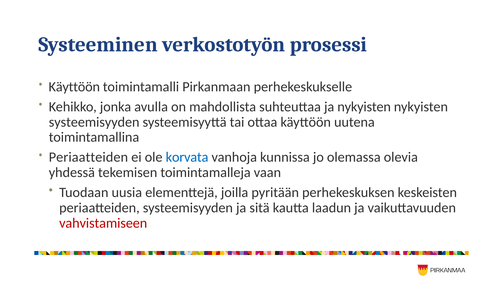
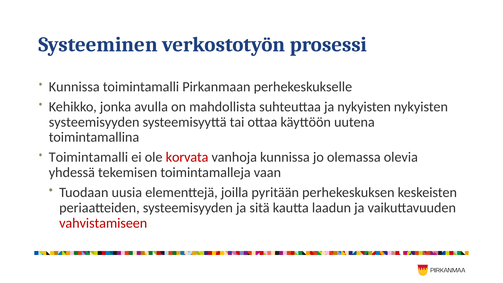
Käyttöön: Käyttöön -> Kunnissa (74, 87)
Periaatteiden: Periaatteiden -> Toimintamalli (88, 157)
korvata colour: blue -> red (187, 157)
